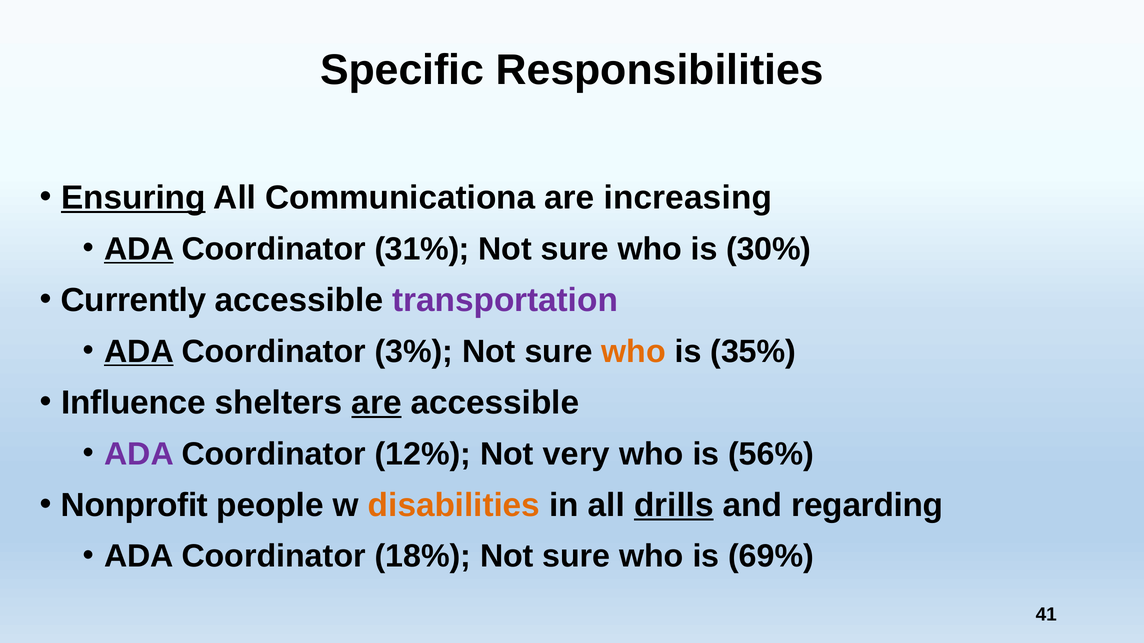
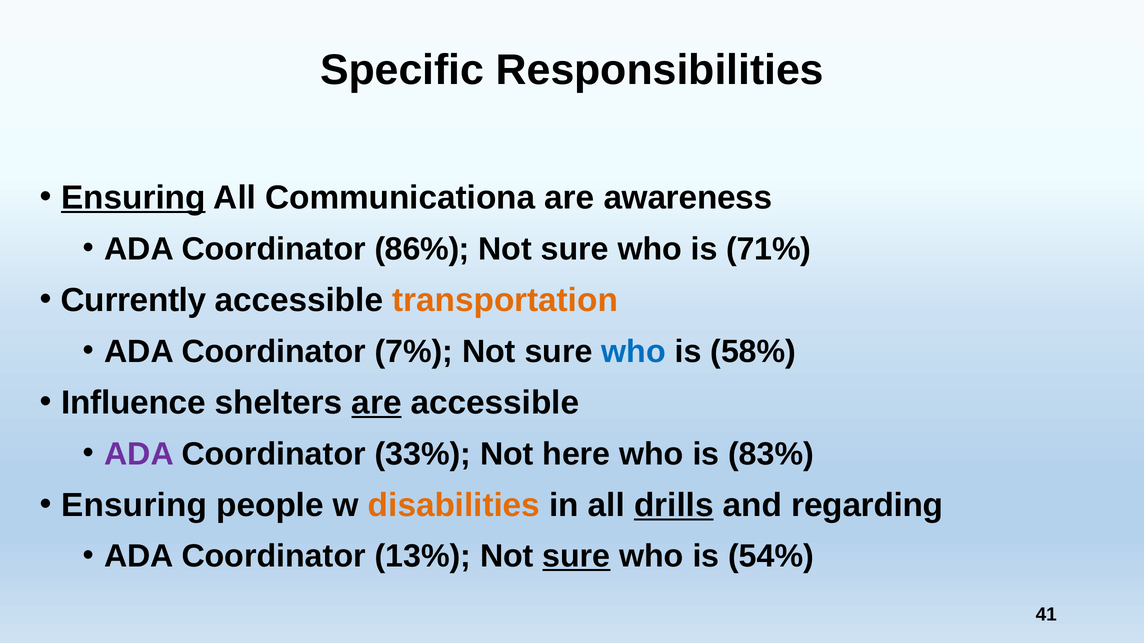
increasing: increasing -> awareness (688, 198)
ADA underline: present -> none (139, 249)
31%: 31% -> 86% (422, 249)
30%: 30% -> 71% (769, 249)
transportation colour: purple -> orange (505, 300)
ADA underline: present -> none (139, 352)
3%: 3% -> 7% (414, 352)
who colour: orange -> blue (634, 352)
35%: 35% -> 58% (753, 352)
12%: 12% -> 33% (423, 454)
very: very -> here (576, 454)
56%: 56% -> 83% (771, 454)
Nonprofit: Nonprofit -> Ensuring (134, 506)
18%: 18% -> 13% (423, 557)
sure underline: none -> present (576, 557)
69%: 69% -> 54% (771, 557)
